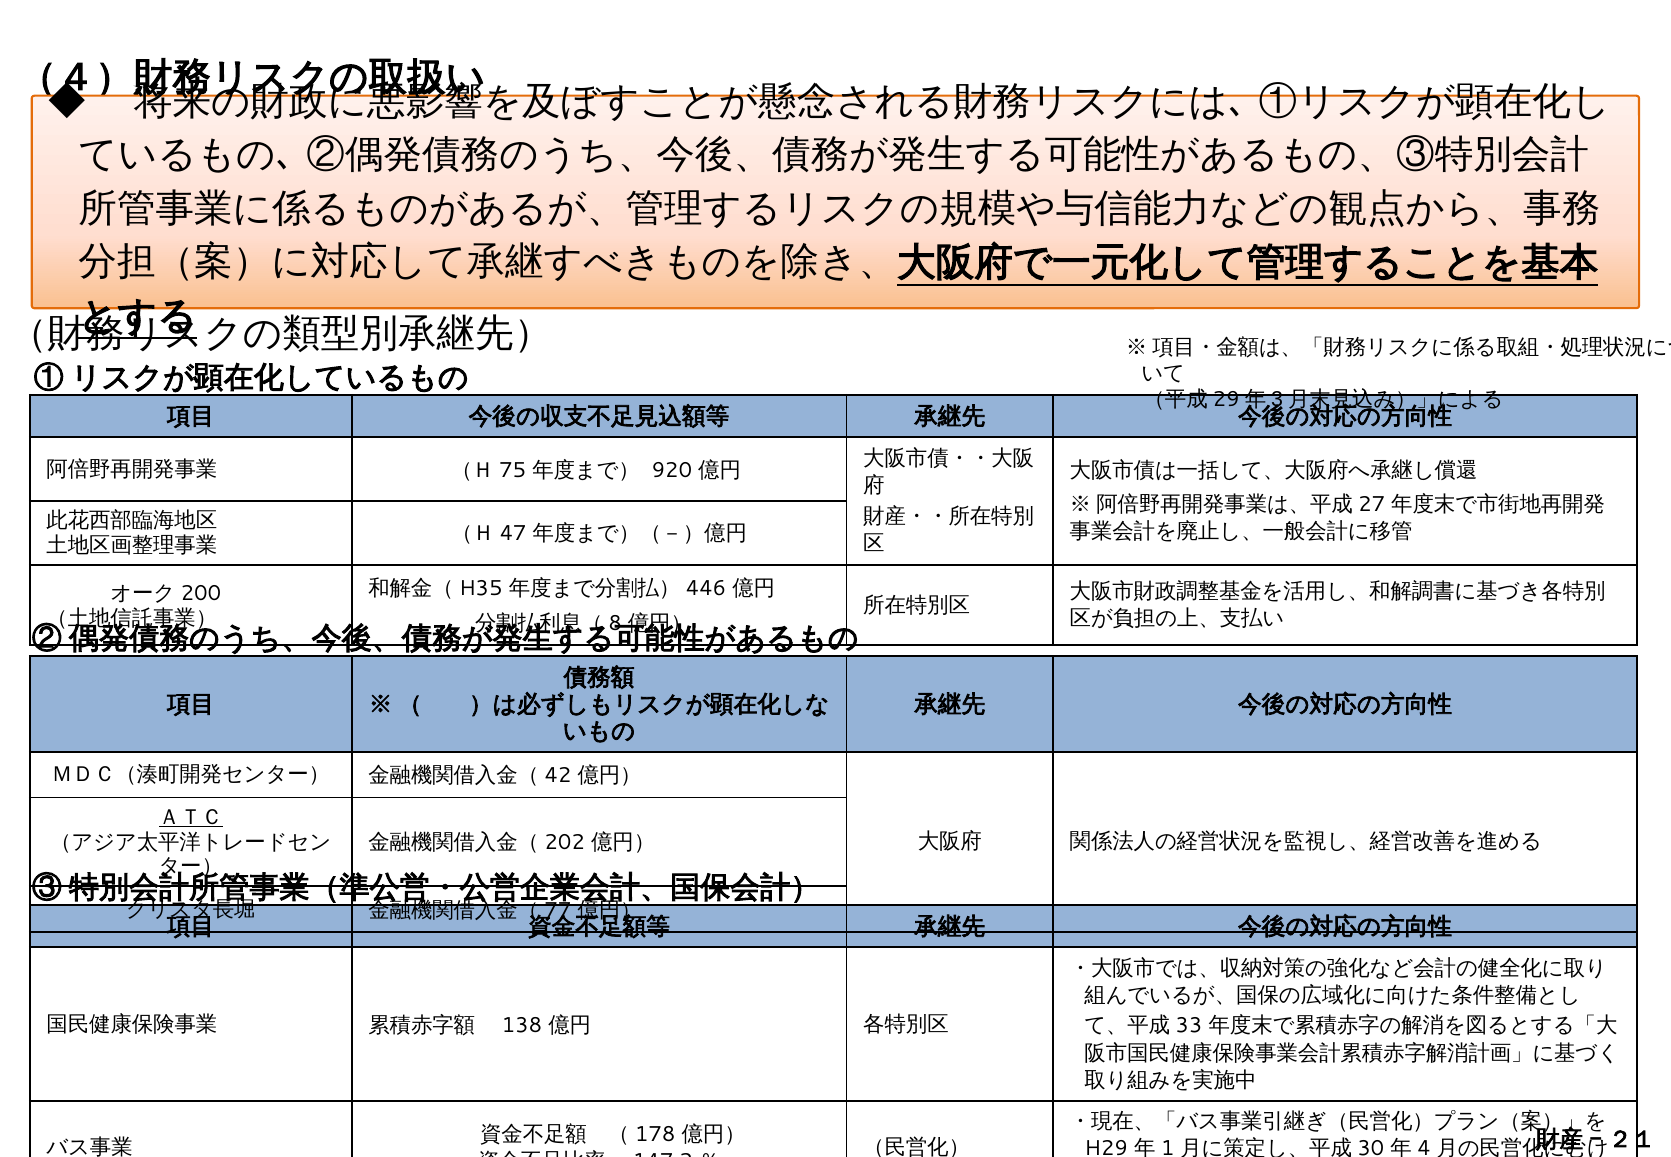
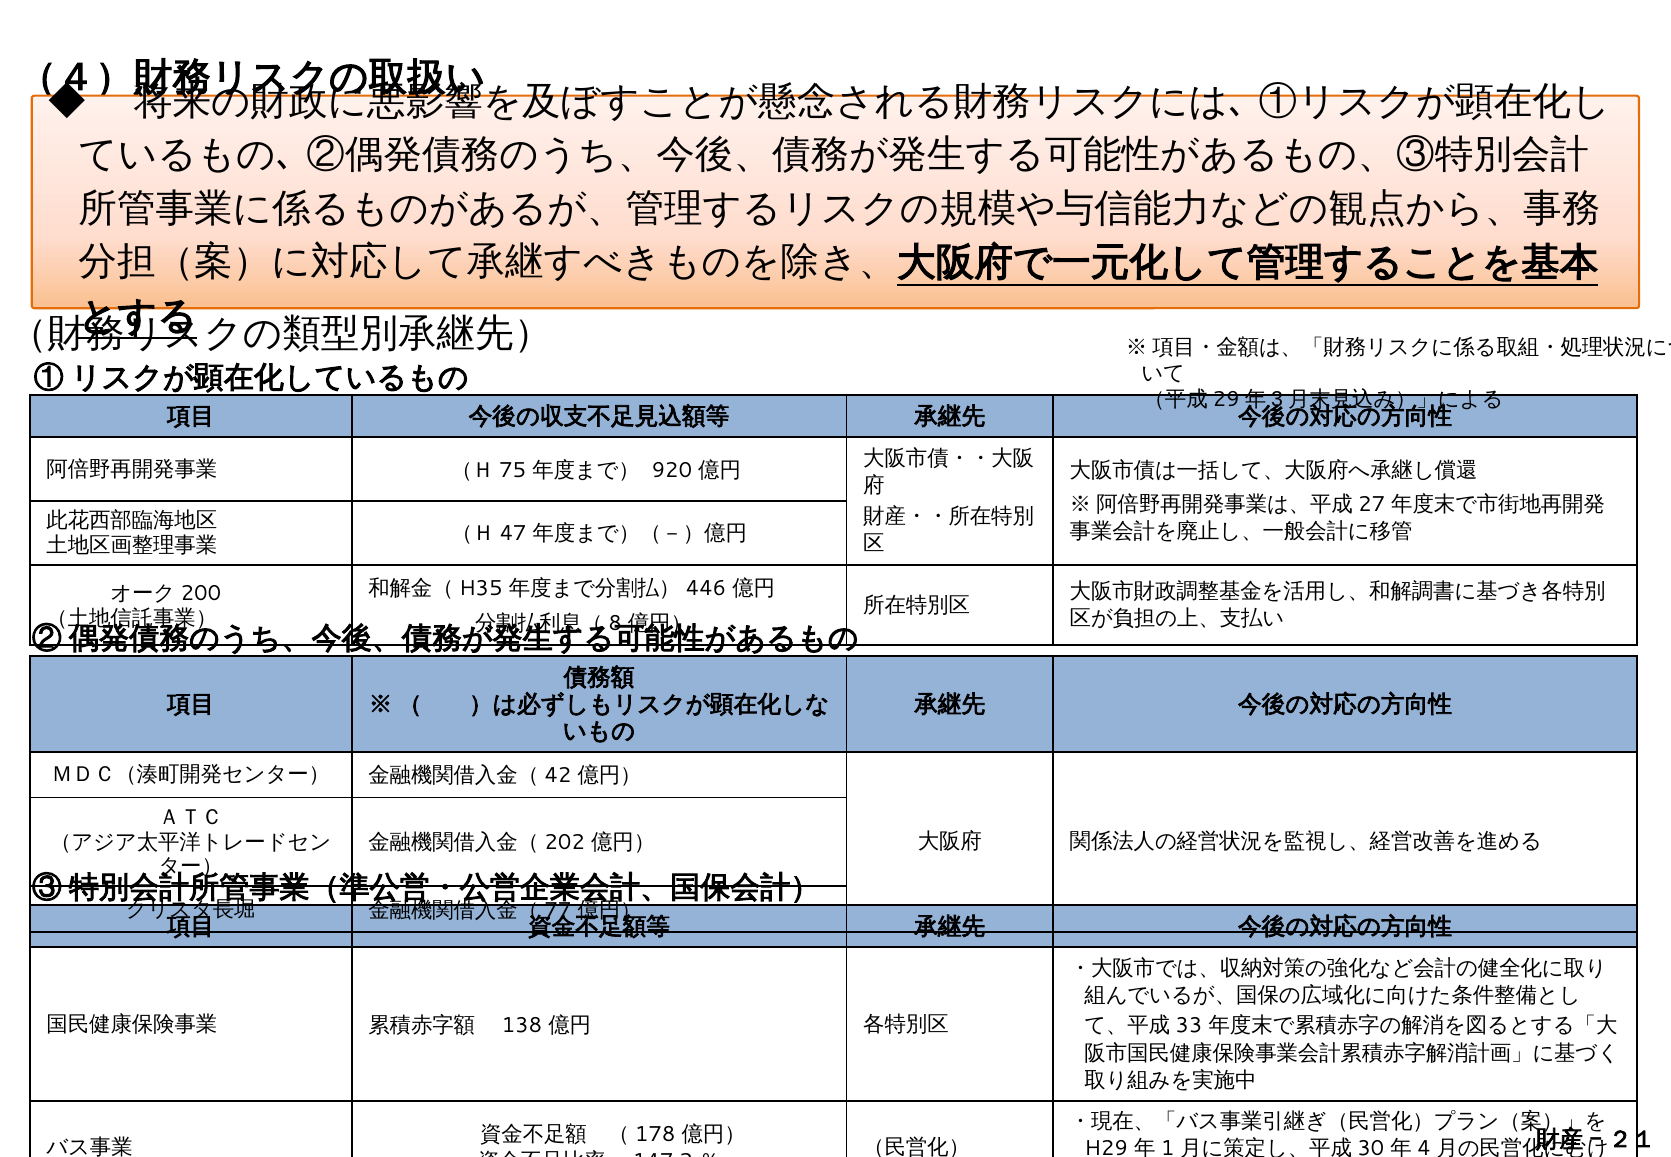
ＡＴＣ underline: present -> none (191, 817)
